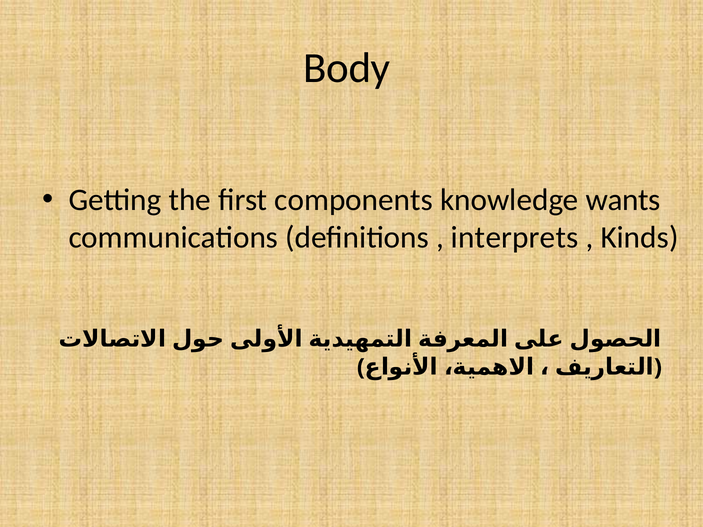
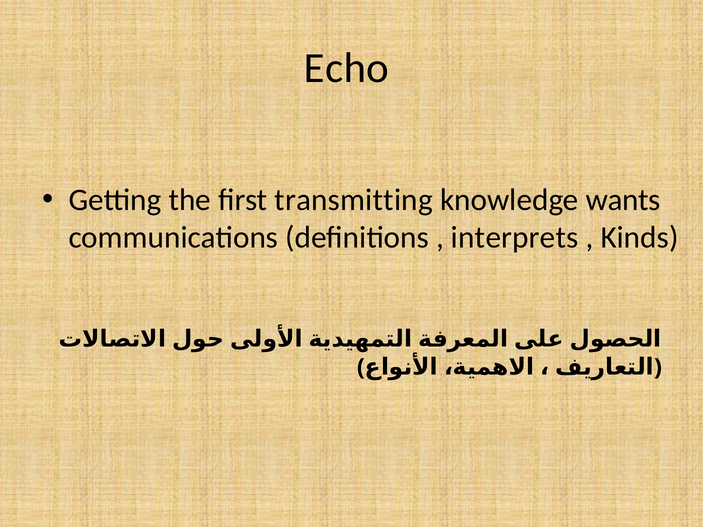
Body: Body -> Echo (346, 68)
components: components -> transmitting (354, 200)
